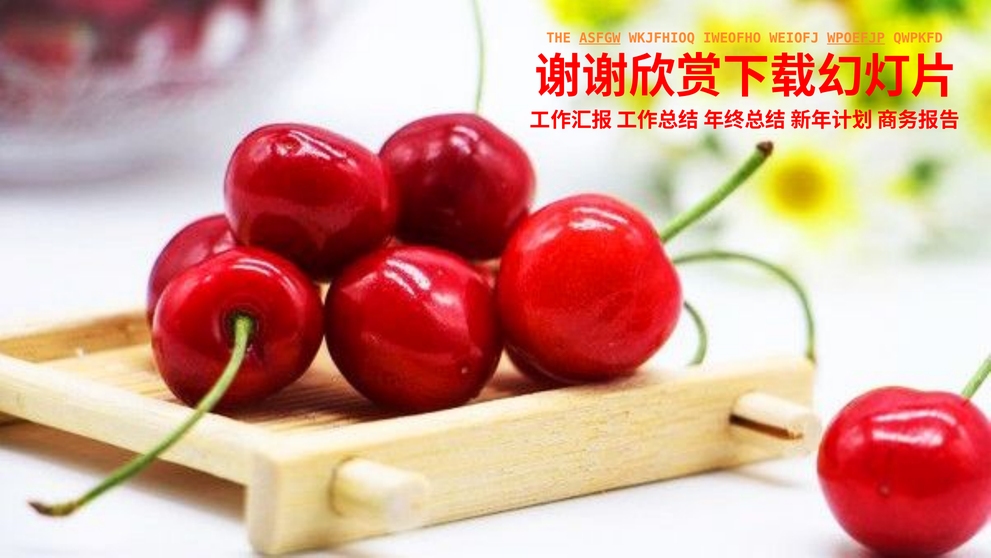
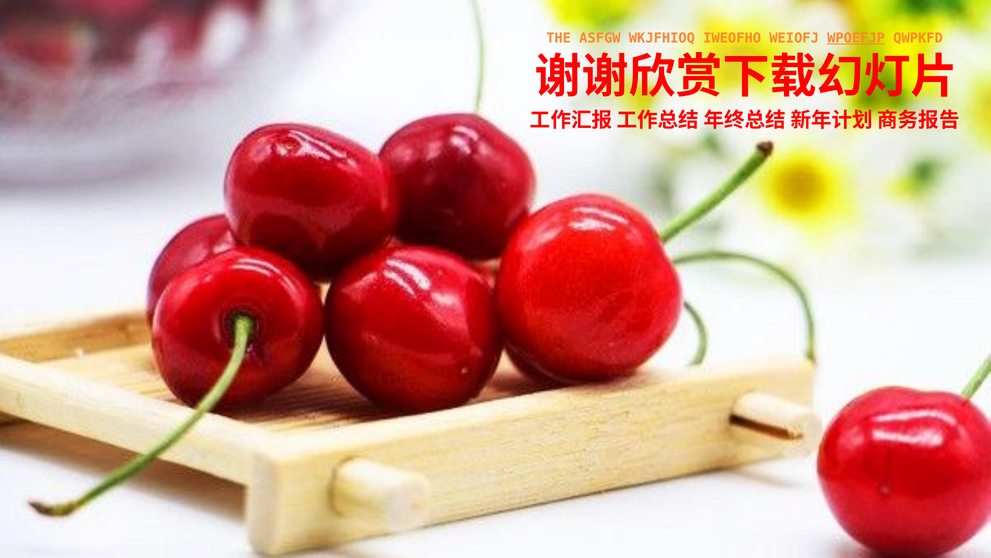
ASFGW underline: present -> none (600, 38)
